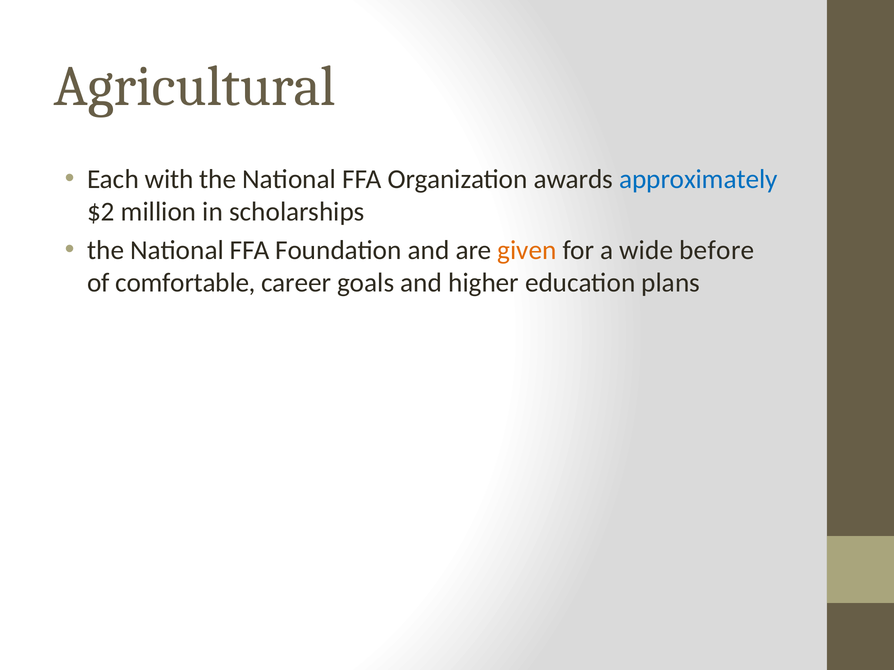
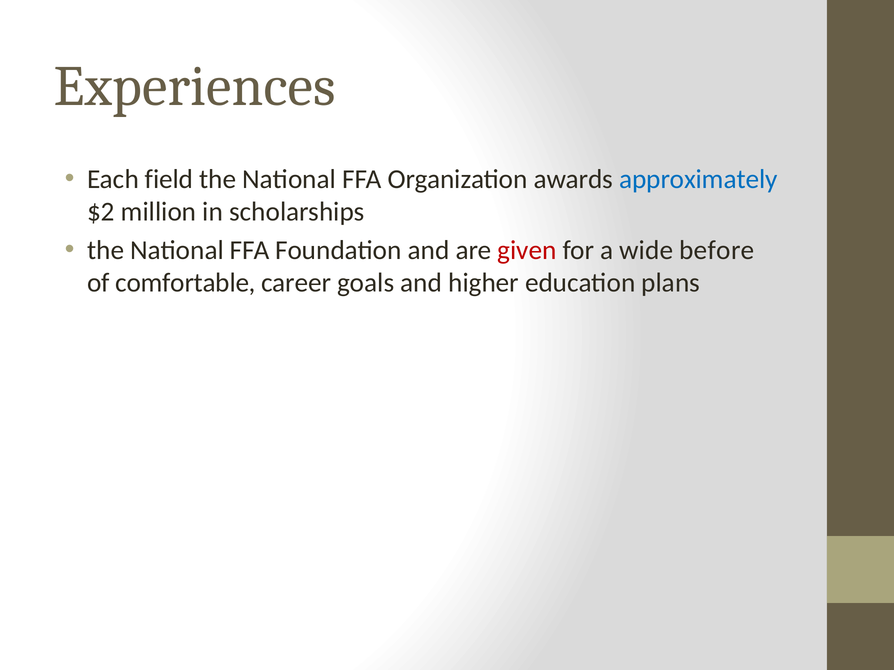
Agricultural: Agricultural -> Experiences (195, 87)
with: with -> field (169, 179)
given colour: orange -> red (527, 250)
